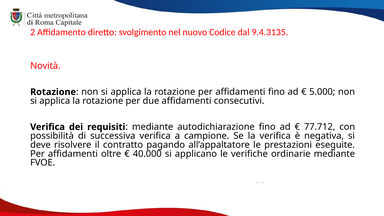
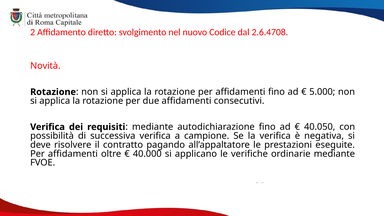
9.4.3135: 9.4.3135 -> 2.6.4708 (270, 32)
77.712: 77.712 -> 40.050 (320, 127)
